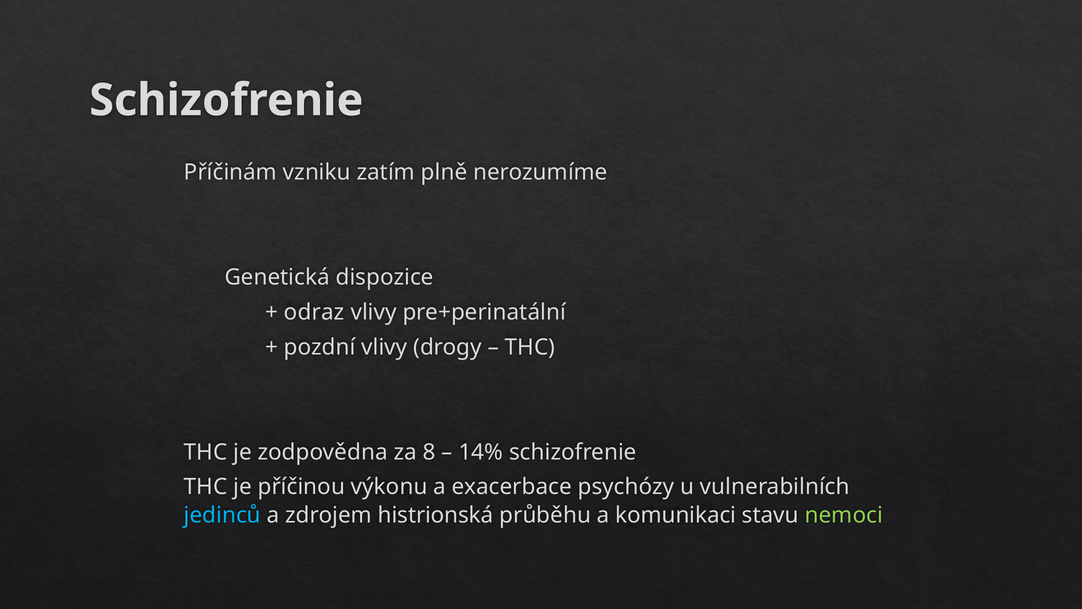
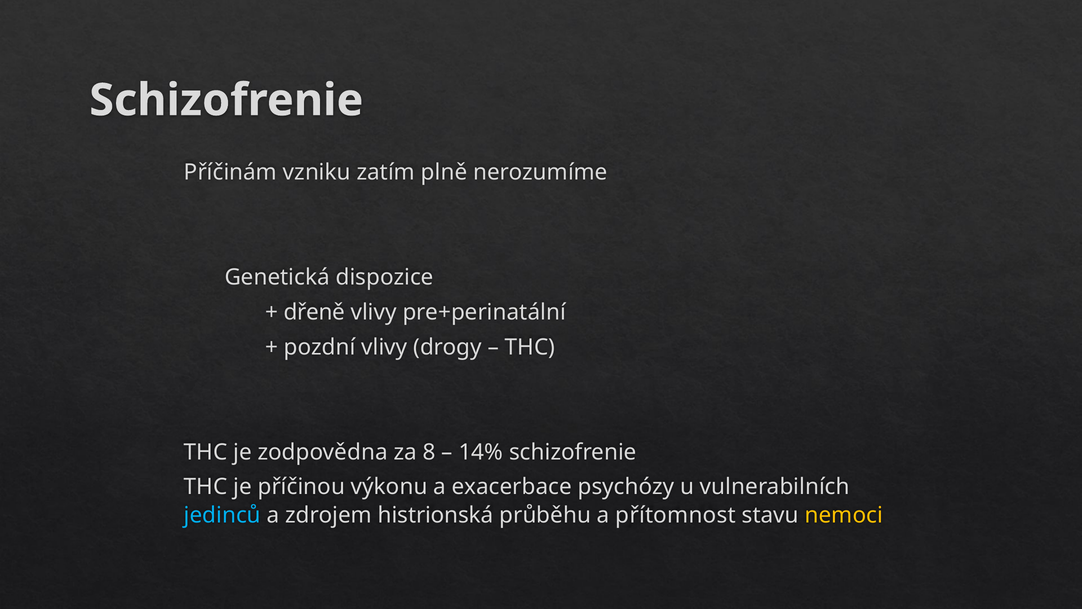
odraz: odraz -> dřeně (314, 312)
komunikaci: komunikaci -> přítomnost (676, 515)
nemoci colour: light green -> yellow (844, 515)
